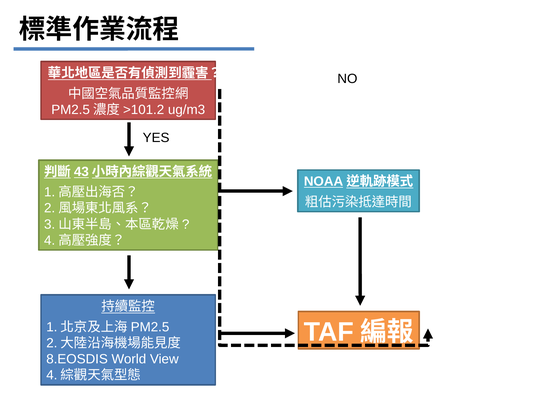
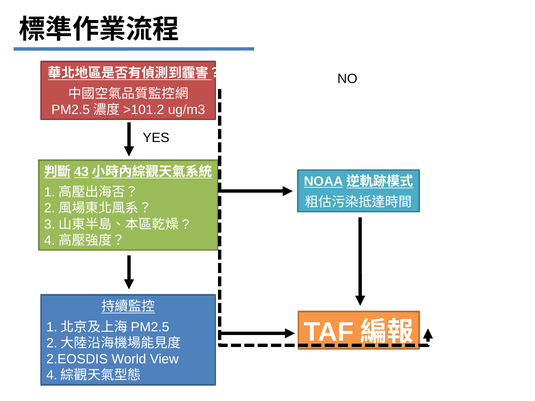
8.EOSDIS: 8.EOSDIS -> 2.EOSDIS (77, 359)
